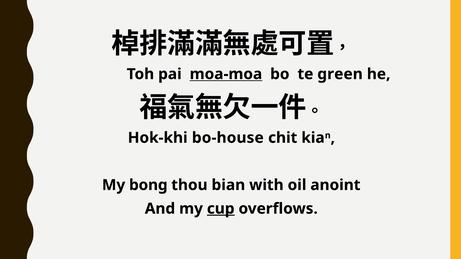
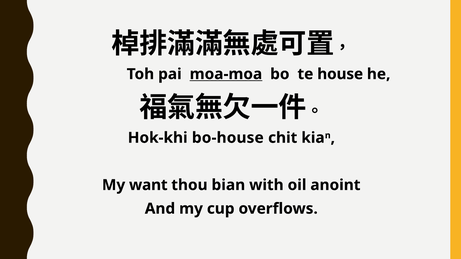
green: green -> house (340, 74)
bong: bong -> want (148, 185)
cup underline: present -> none (221, 209)
